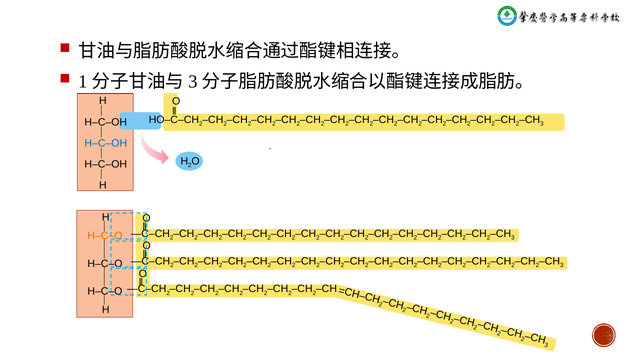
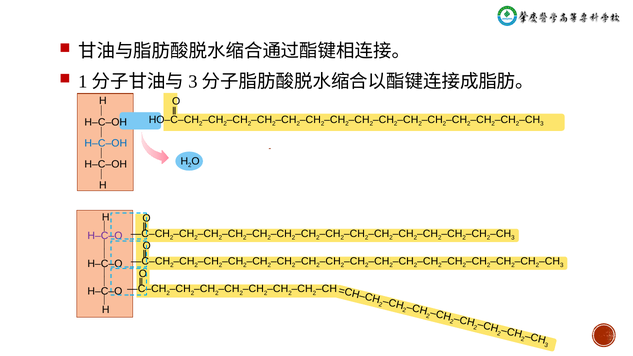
H‒C‒O colour: orange -> purple (105, 236)
